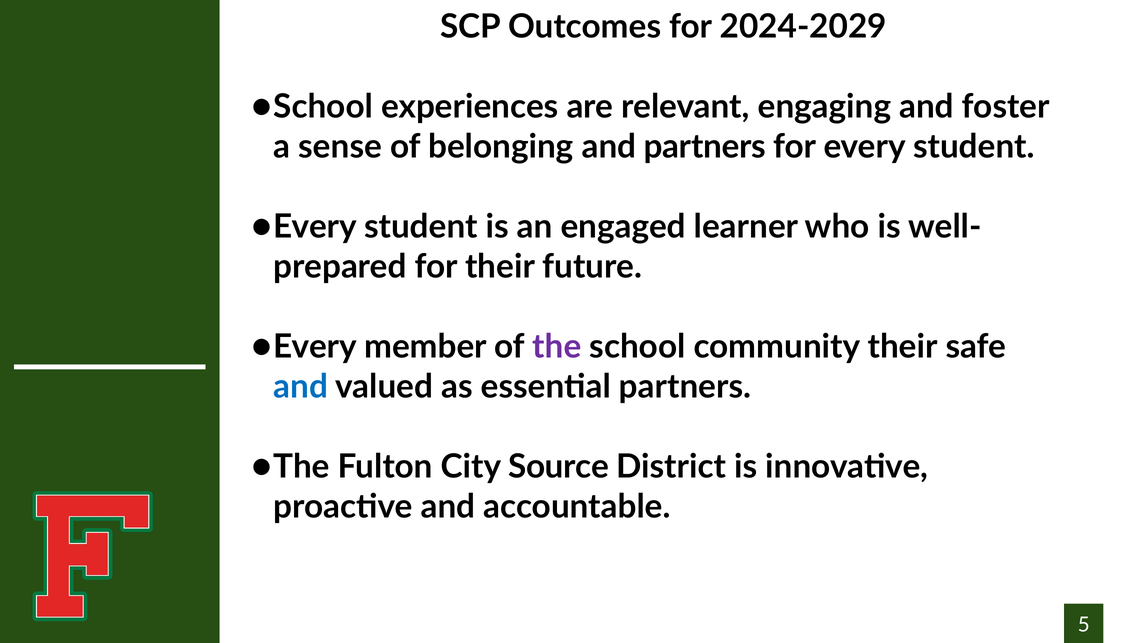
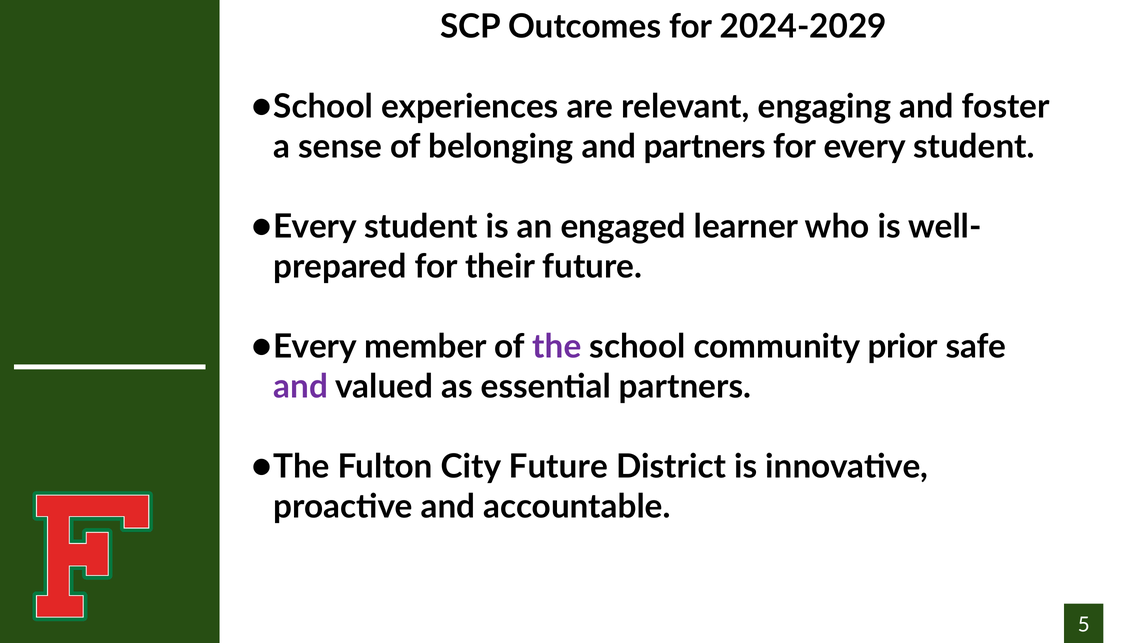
community their: their -> prior (903, 346)
and colour: blue -> purple (301, 386)
City Source: Source -> Future (558, 466)
